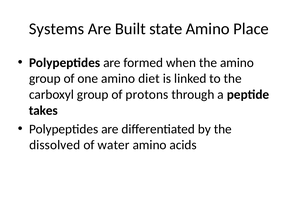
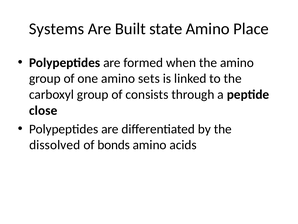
diet: diet -> sets (149, 78)
protons: protons -> consists (147, 94)
takes: takes -> close (43, 110)
water: water -> bonds (114, 145)
